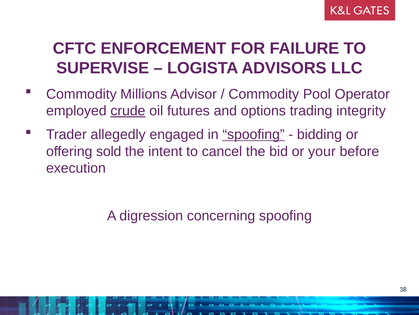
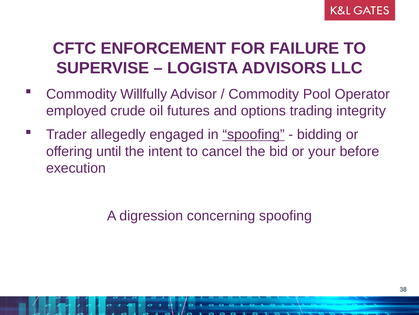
Millions: Millions -> Willfully (144, 94)
crude underline: present -> none (128, 111)
sold: sold -> until (109, 151)
